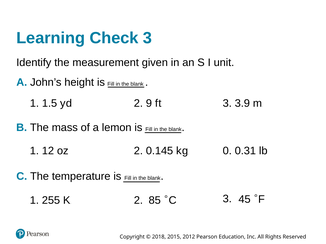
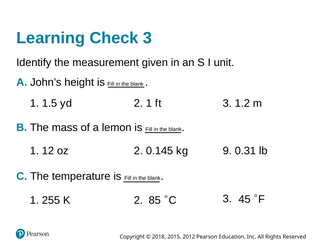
2 9: 9 -> 1 (149, 103)
3.9: 3.9 -> 1.2 (242, 103)
0: 0 -> 9 (227, 151)
